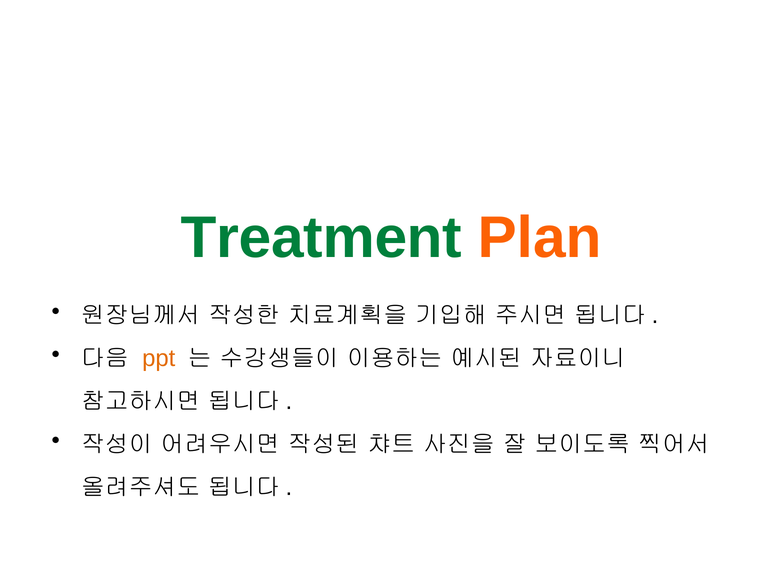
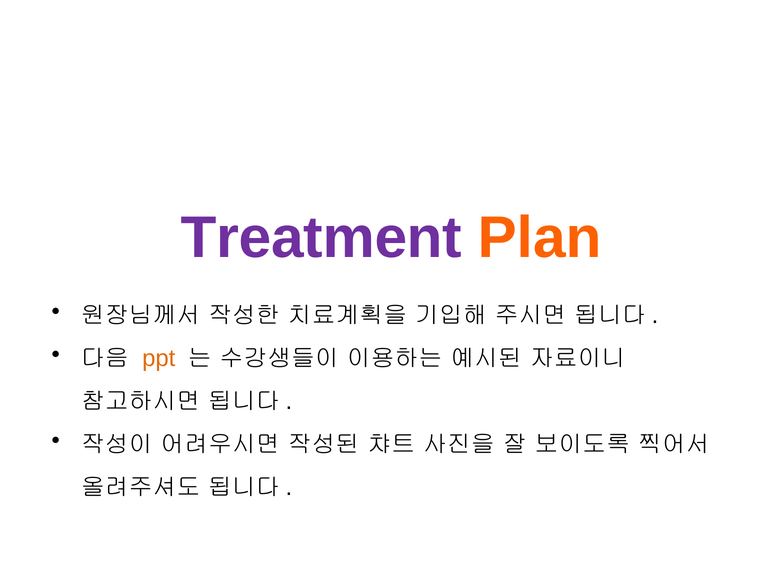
Treatment colour: green -> purple (321, 238)
